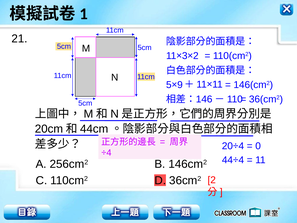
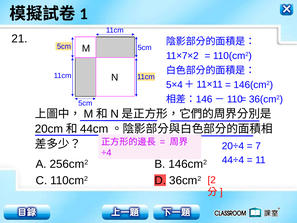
3: 3 -> 7 (185, 56)
9: 9 -> 4 (180, 85)
0: 0 -> 7 (258, 146)
